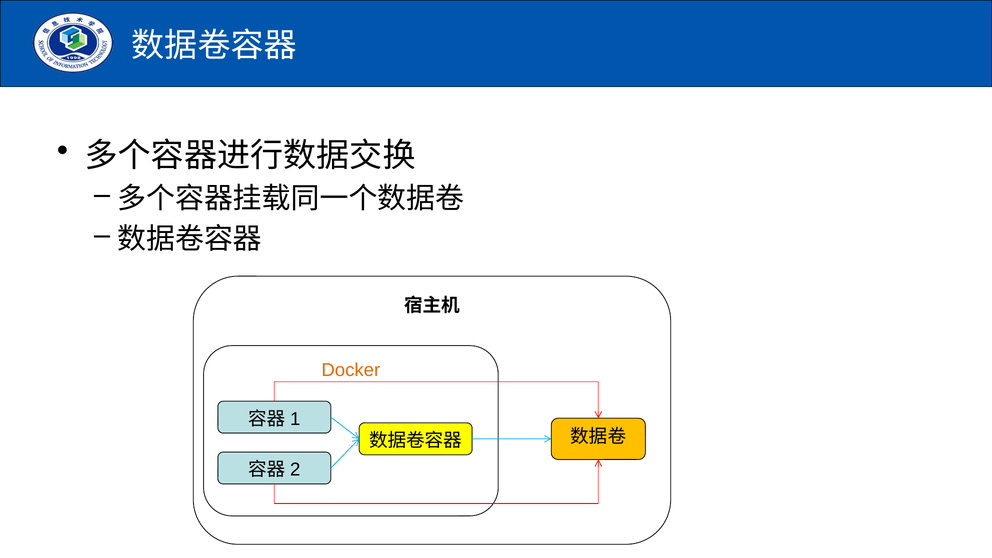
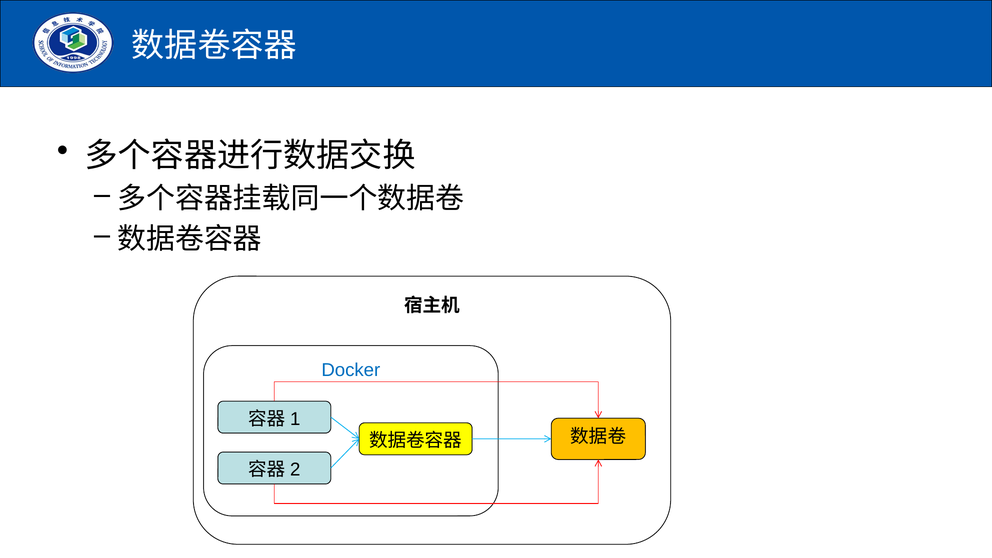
Docker colour: orange -> blue (351, 370)
